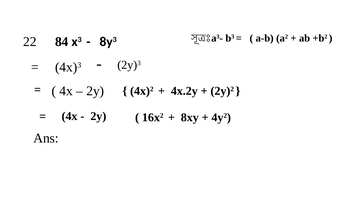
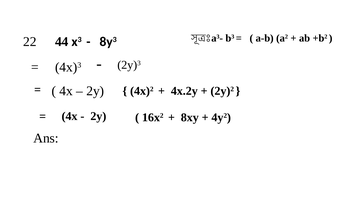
84: 84 -> 44 (62, 42)
